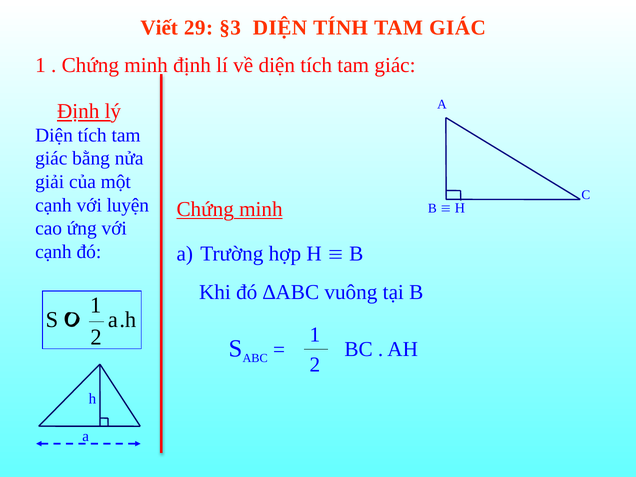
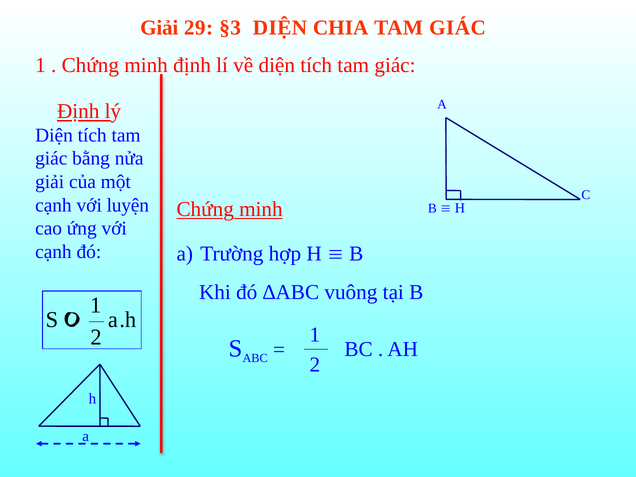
Viết: Viết -> Giải (159, 28)
TÍNH: TÍNH -> CHIA (341, 28)
